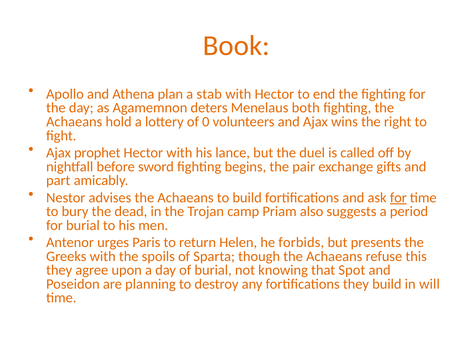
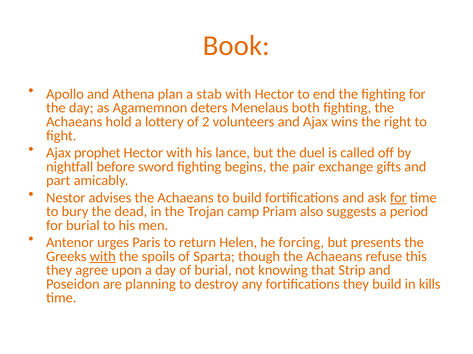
0: 0 -> 2 (206, 122)
forbids: forbids -> forcing (301, 243)
with underline: none -> present (103, 257)
Spot: Spot -> Strip (352, 271)
will: will -> kills (430, 285)
